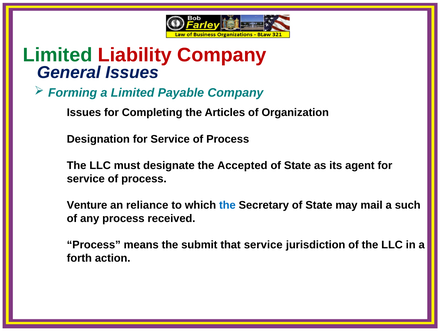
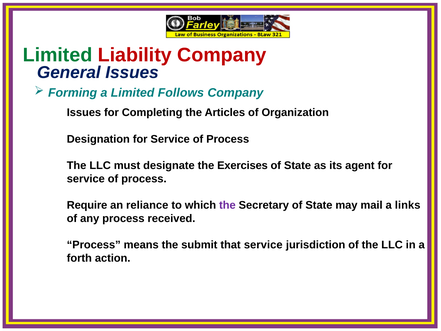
Payable: Payable -> Follows (181, 93)
Accepted: Accepted -> Exercises (242, 165)
Venture: Venture -> Require (87, 205)
the colour: blue -> purple (227, 205)
such: such -> links (408, 205)
